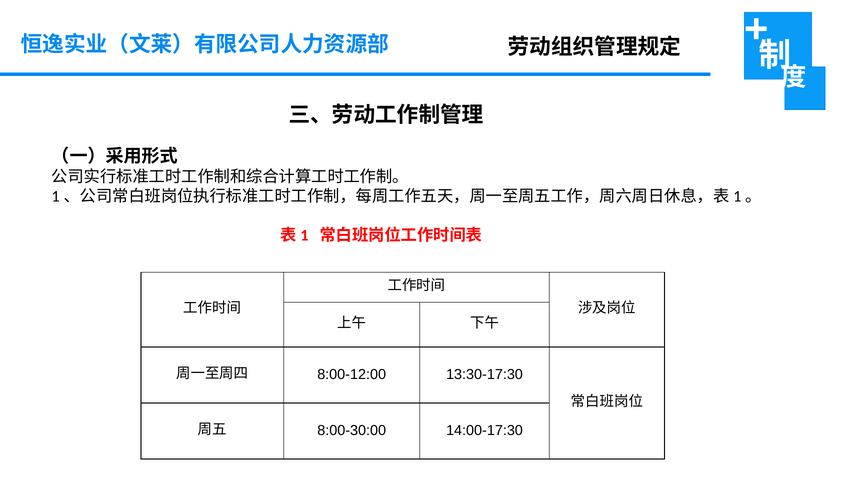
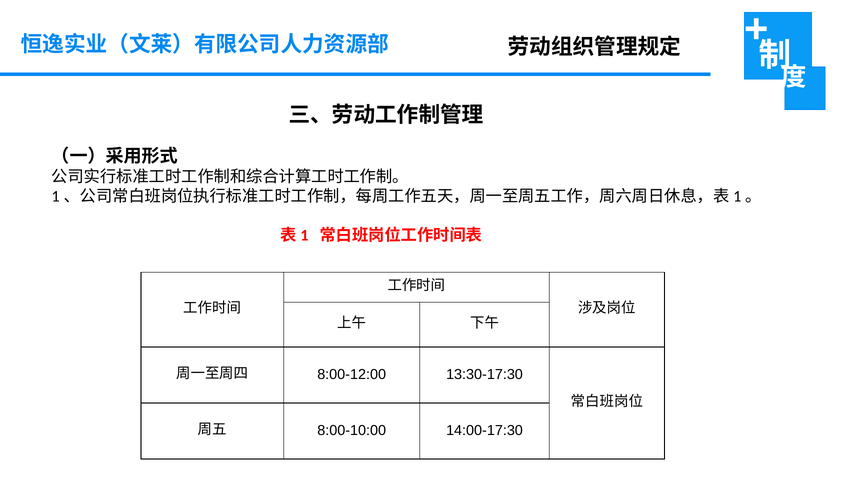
8:00-30:00: 8:00-30:00 -> 8:00-10:00 (352, 431)
